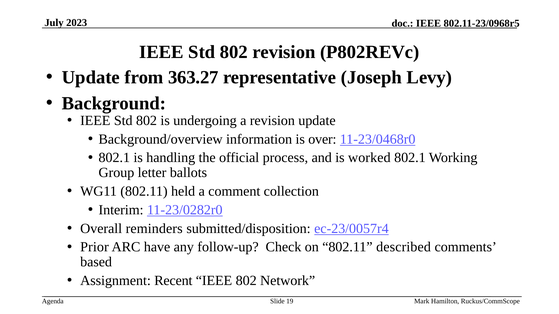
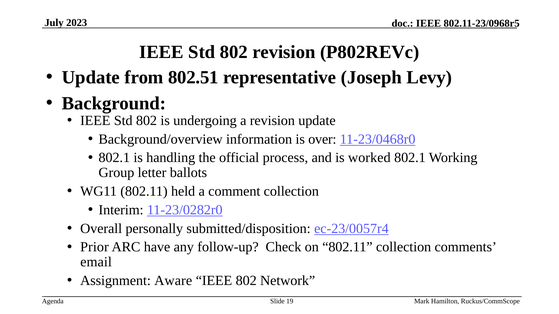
363.27: 363.27 -> 802.51 (193, 77)
reminders: reminders -> personally (154, 229)
802.11 described: described -> collection (404, 247)
based: based -> email (96, 262)
Recent: Recent -> Aware (173, 281)
